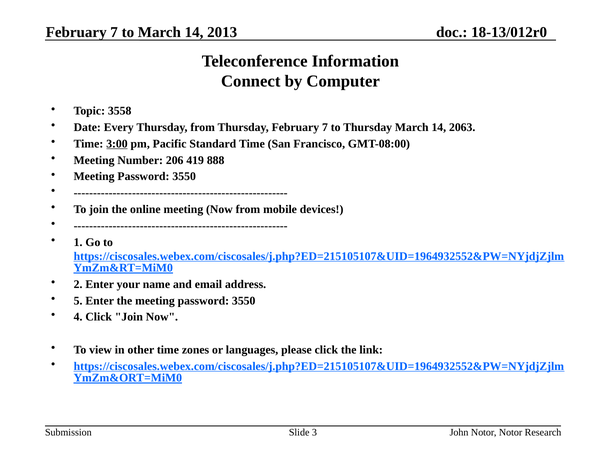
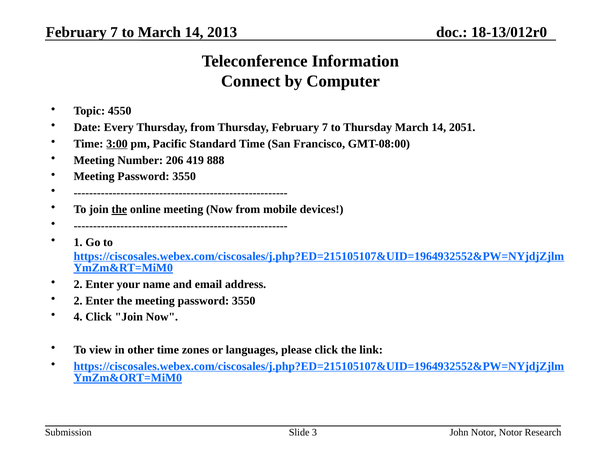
3558: 3558 -> 4550 (120, 111)
2063: 2063 -> 2051 (462, 127)
the underline: none -> present (119, 209)
5: 5 -> 2 (78, 300)
